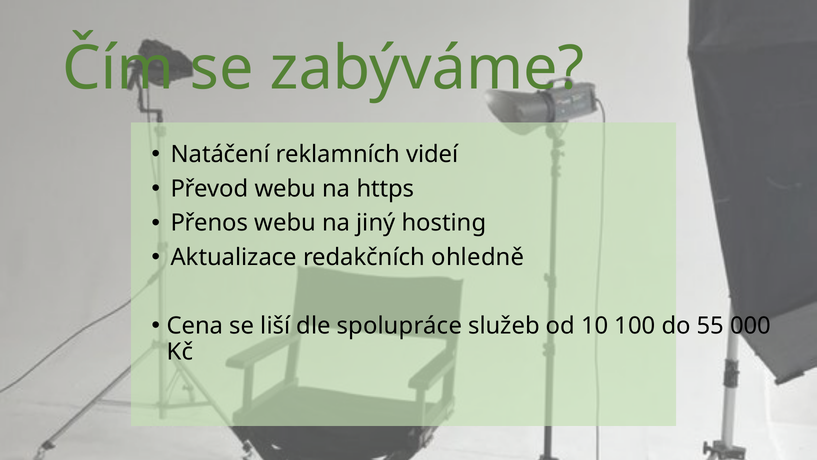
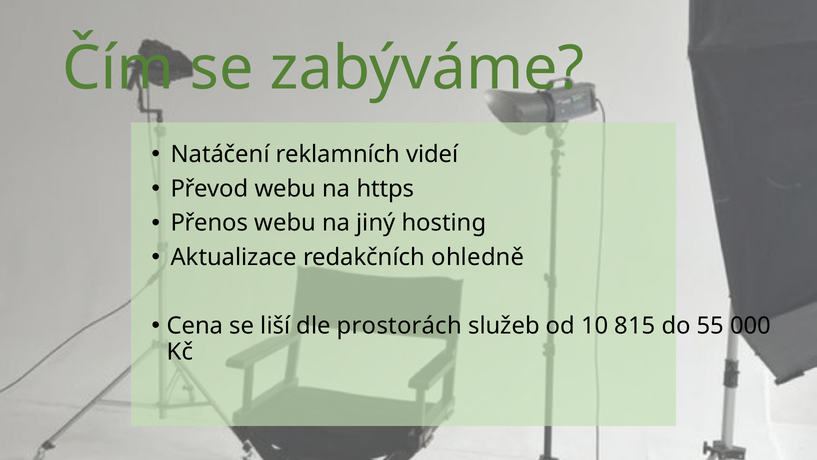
spolupráce: spolupráce -> prostorách (399, 326)
100: 100 -> 815 (635, 326)
